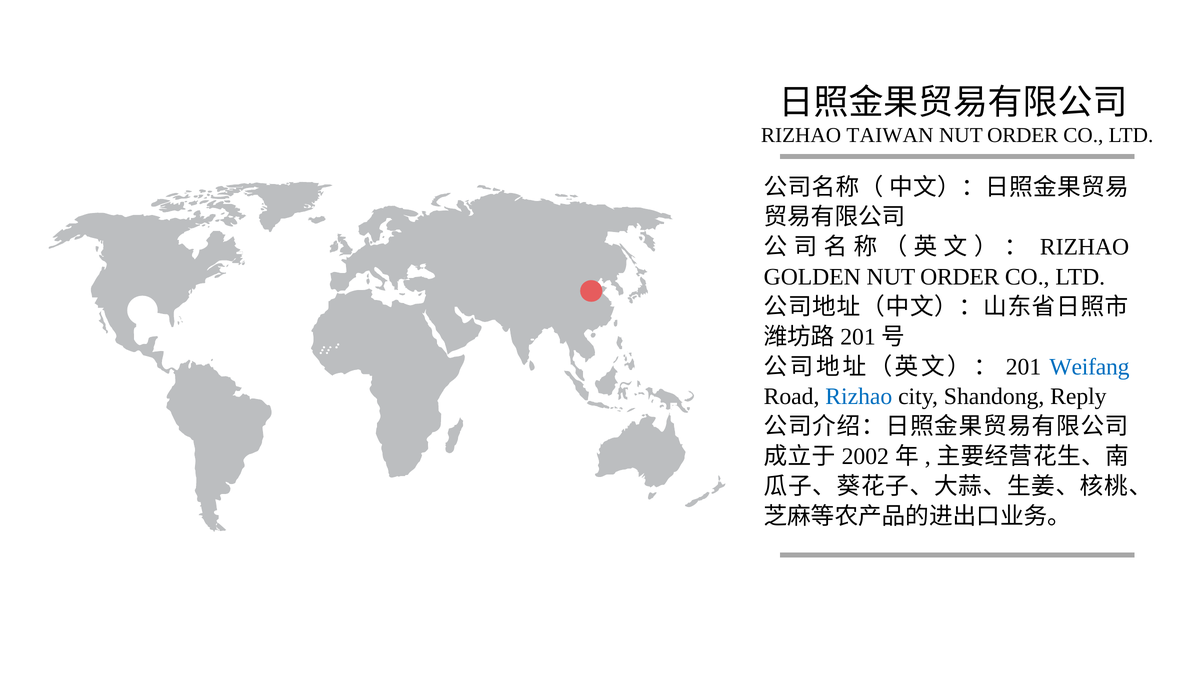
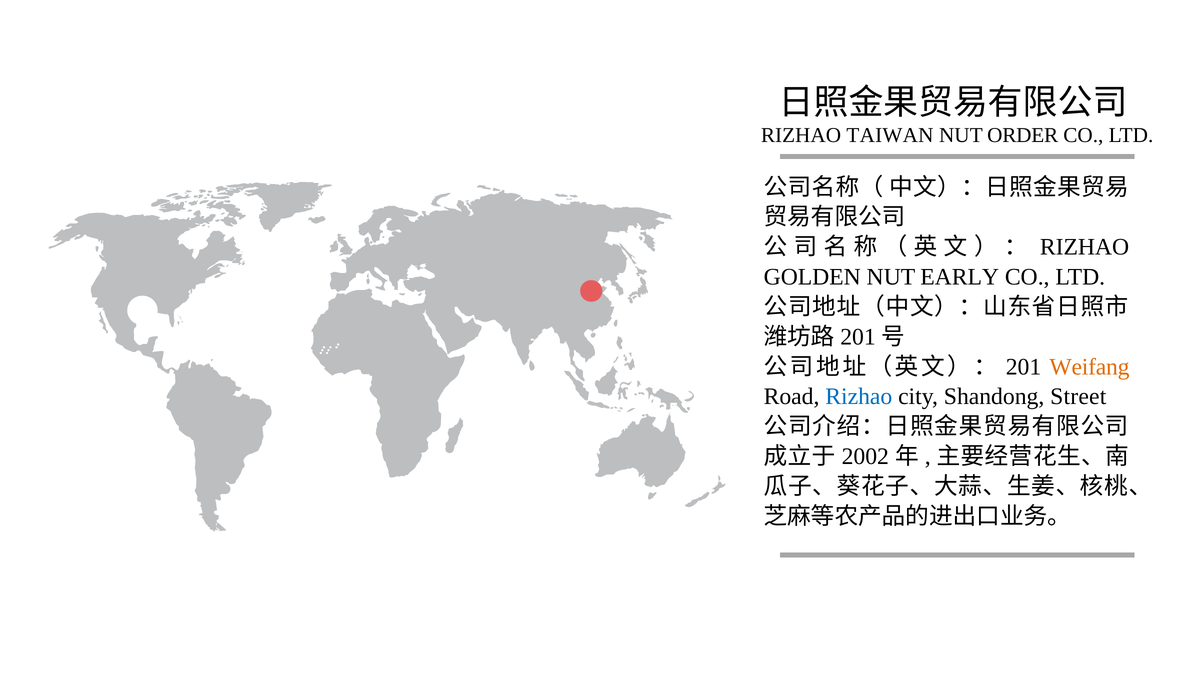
GOLDEN NUT ORDER: ORDER -> EARLY (960, 277)
Weifang colour: blue -> orange (1089, 367)
Reply: Reply -> Street (1078, 397)
